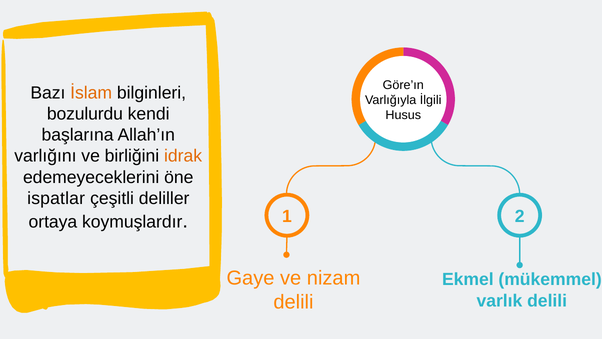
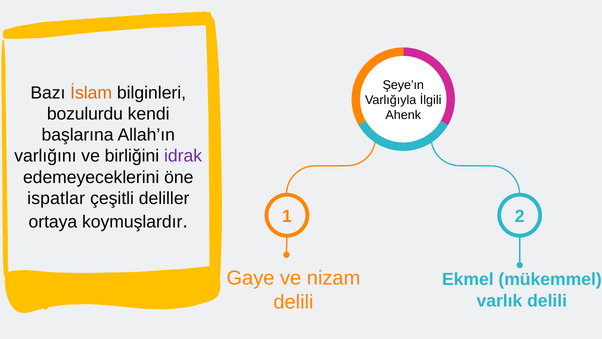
Göre’ın: Göre’ın -> Şeye’ın (403, 85)
Husus: Husus -> Ahenk (403, 115)
idrak colour: orange -> purple (183, 156)
